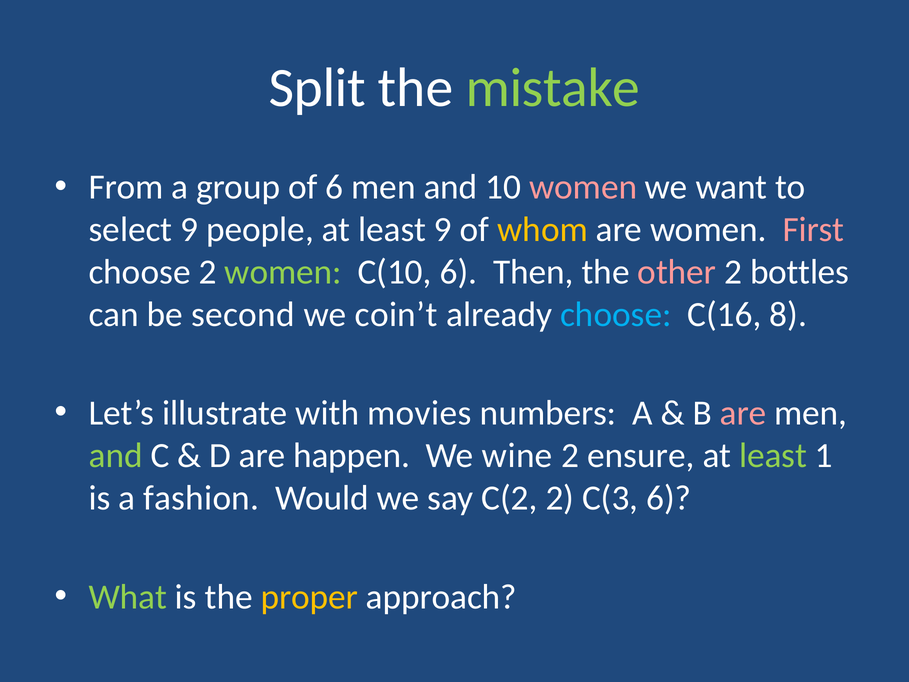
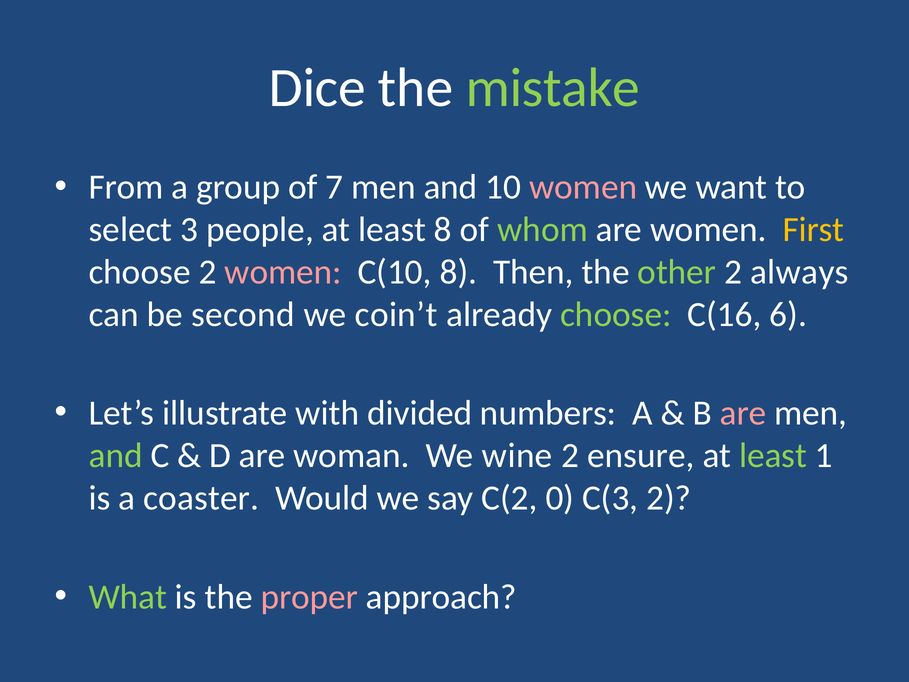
Split: Split -> Dice (317, 88)
of 6: 6 -> 7 (334, 187)
select 9: 9 -> 3 (189, 230)
least 9: 9 -> 8 (443, 230)
whom colour: yellow -> light green (543, 230)
First colour: pink -> yellow (813, 230)
women colour: light green -> pink (283, 272)
C(10 6: 6 -> 8 (458, 272)
other colour: pink -> light green (677, 272)
bottles: bottles -> always (799, 272)
choose colour: light blue -> light green (616, 314)
8: 8 -> 6 (788, 314)
movies: movies -> divided (420, 413)
happen: happen -> woman (352, 455)
fashion: fashion -> coaster (201, 498)
C(2 2: 2 -> 0 (560, 498)
C(3 6: 6 -> 2 (669, 498)
proper colour: yellow -> pink (309, 597)
